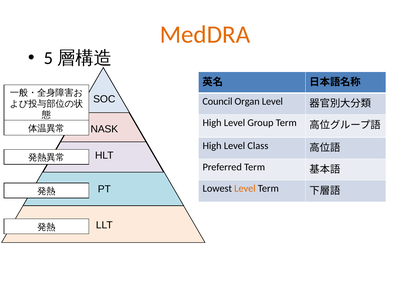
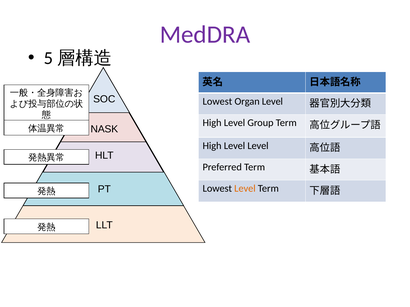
MedDRA colour: orange -> purple (205, 35)
Council: Council -> Lowest (217, 102)
Level Class: Class -> Level (258, 146)
